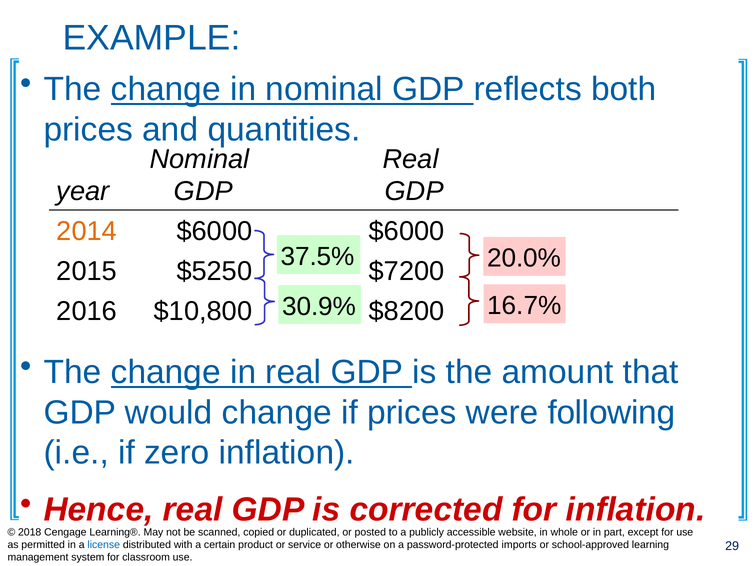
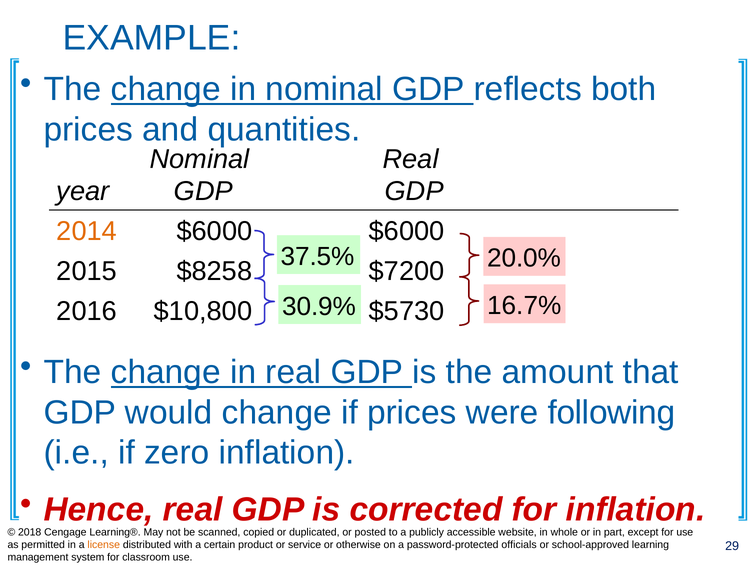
$5250: $5250 -> $8258 (214, 271)
$8200: $8200 -> $5730 (407, 311)
license colour: blue -> orange (104, 544)
imports: imports -> officials (519, 544)
